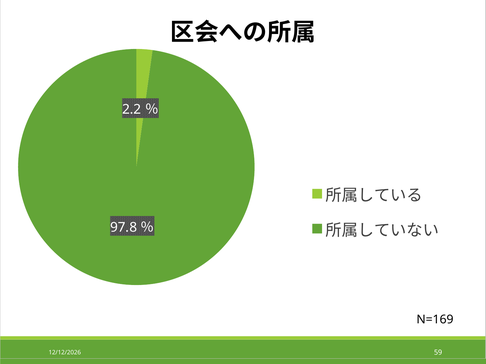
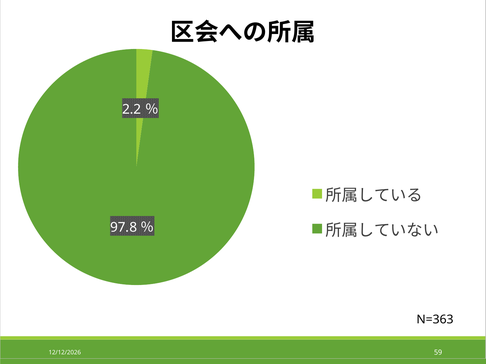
N=169: N=169 -> N=363 (435, 320)
